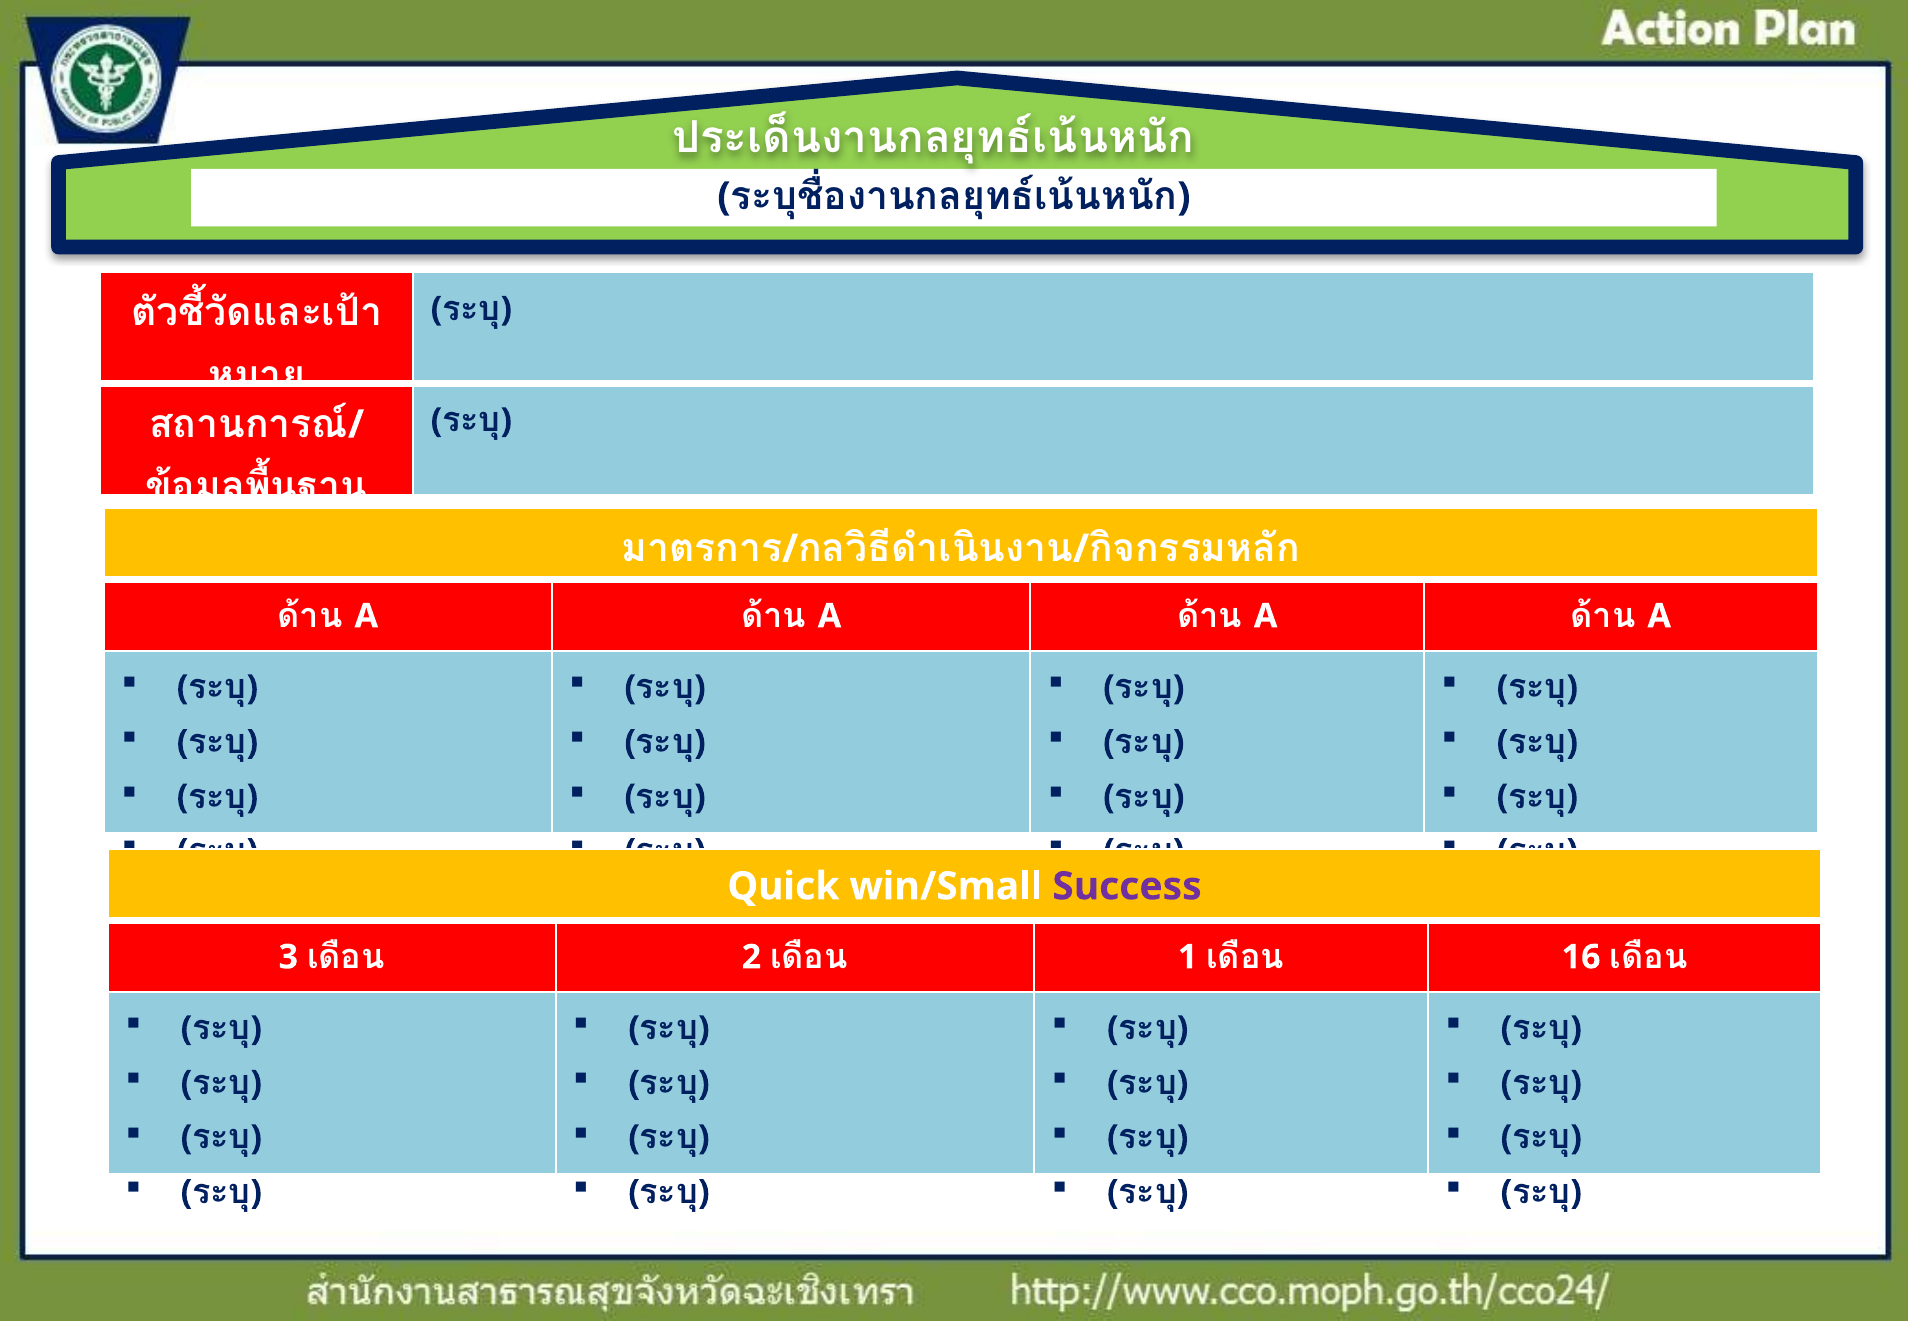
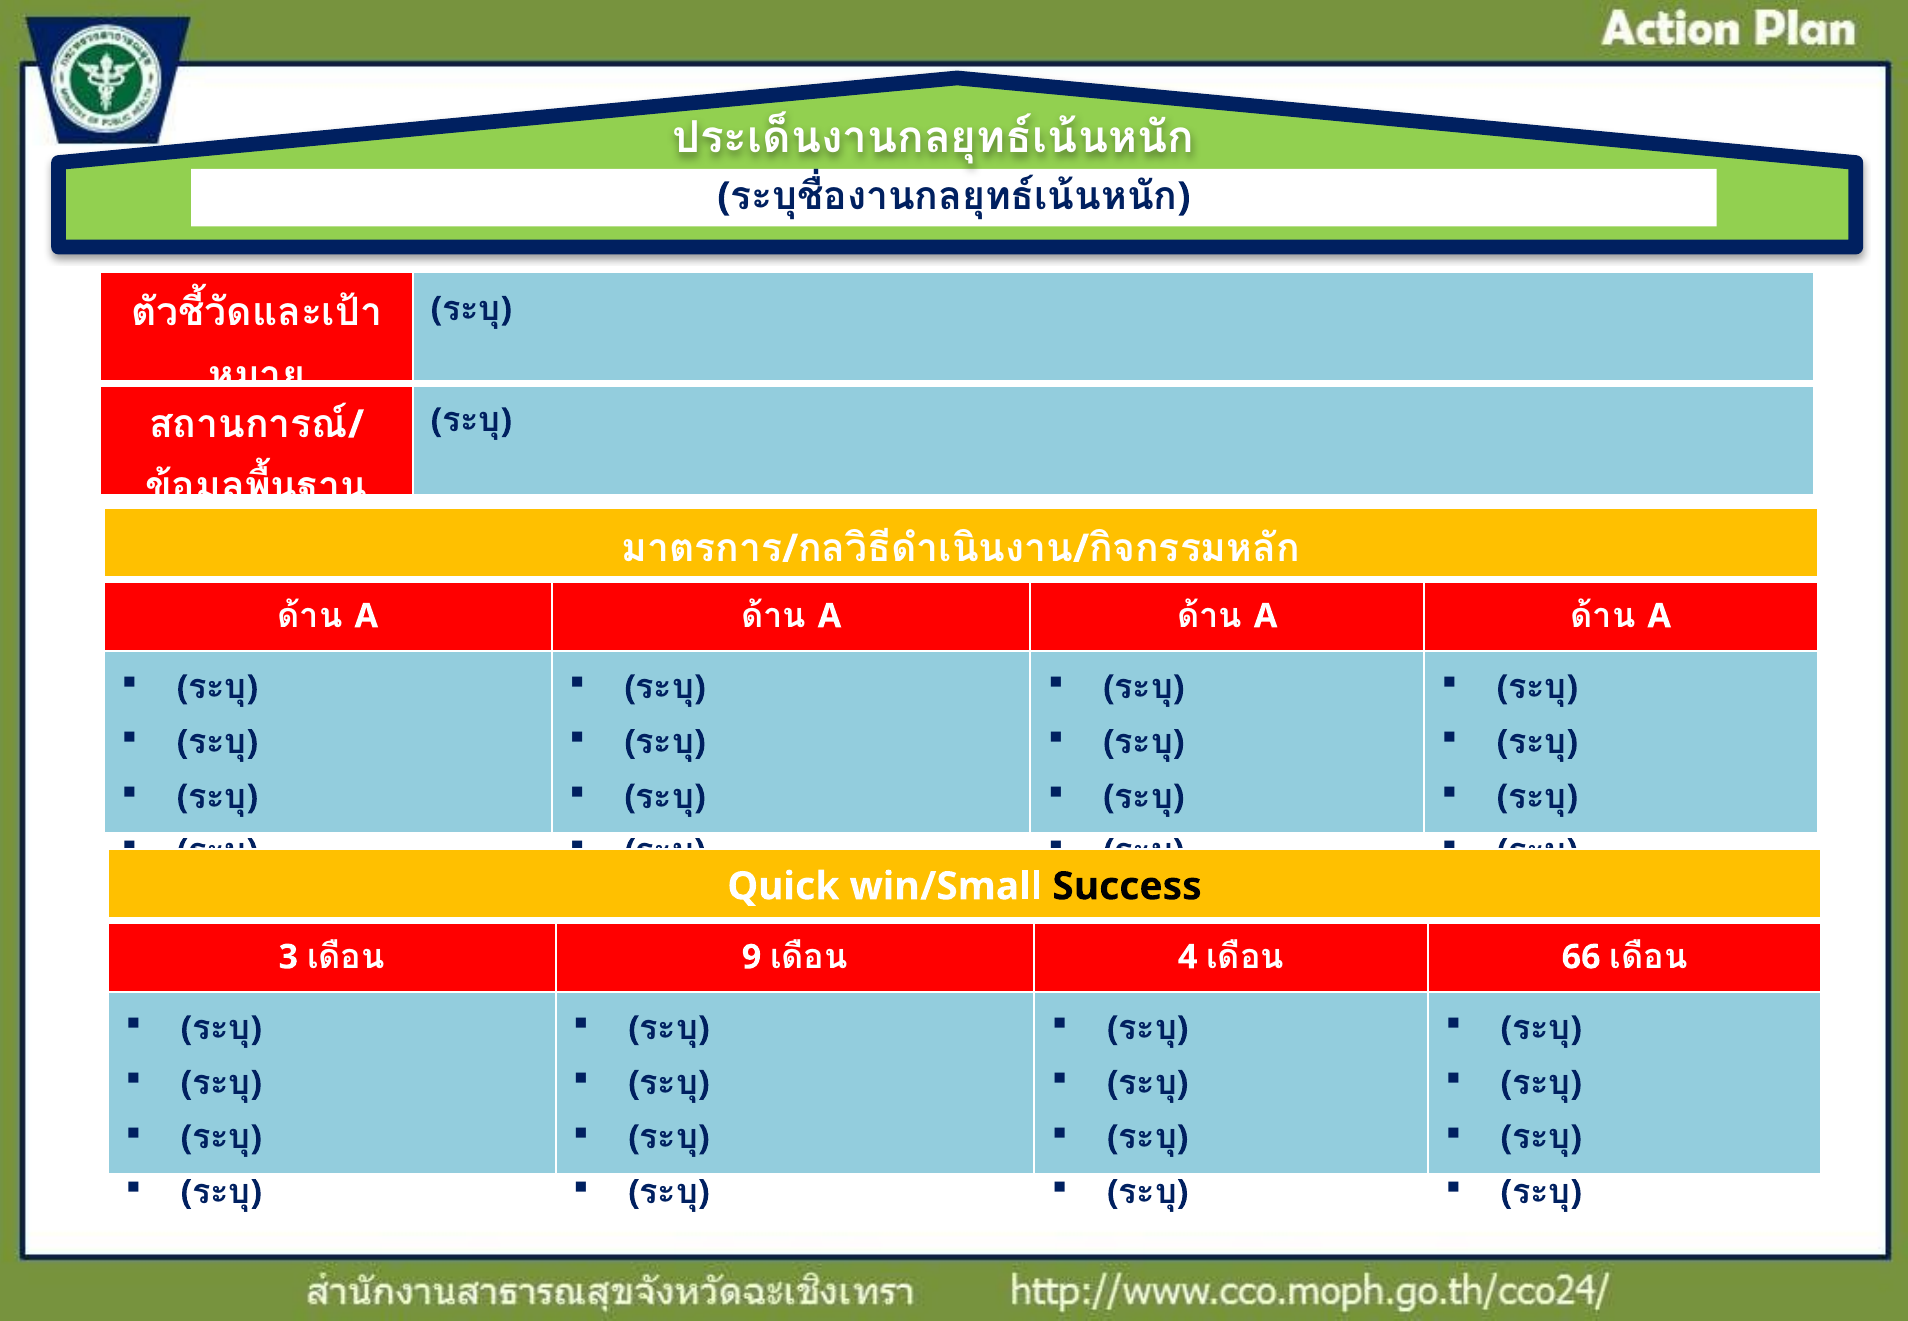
Success colour: purple -> black (1127, 886)
2: 2 -> 9 (752, 957)
1: 1 -> 4 (1188, 957)
16: 16 -> 66 (1581, 957)
